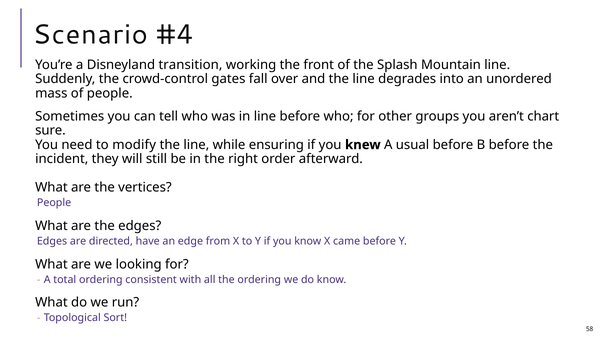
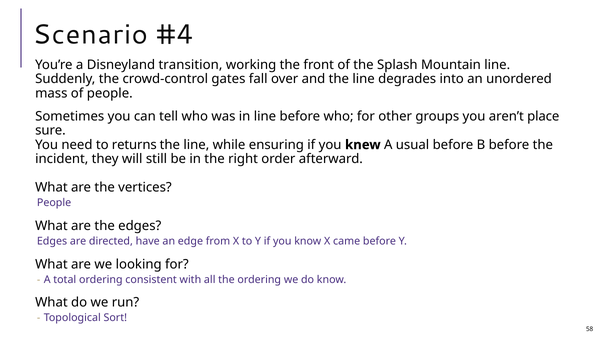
chart: chart -> place (543, 116)
modify: modify -> returns (134, 145)
